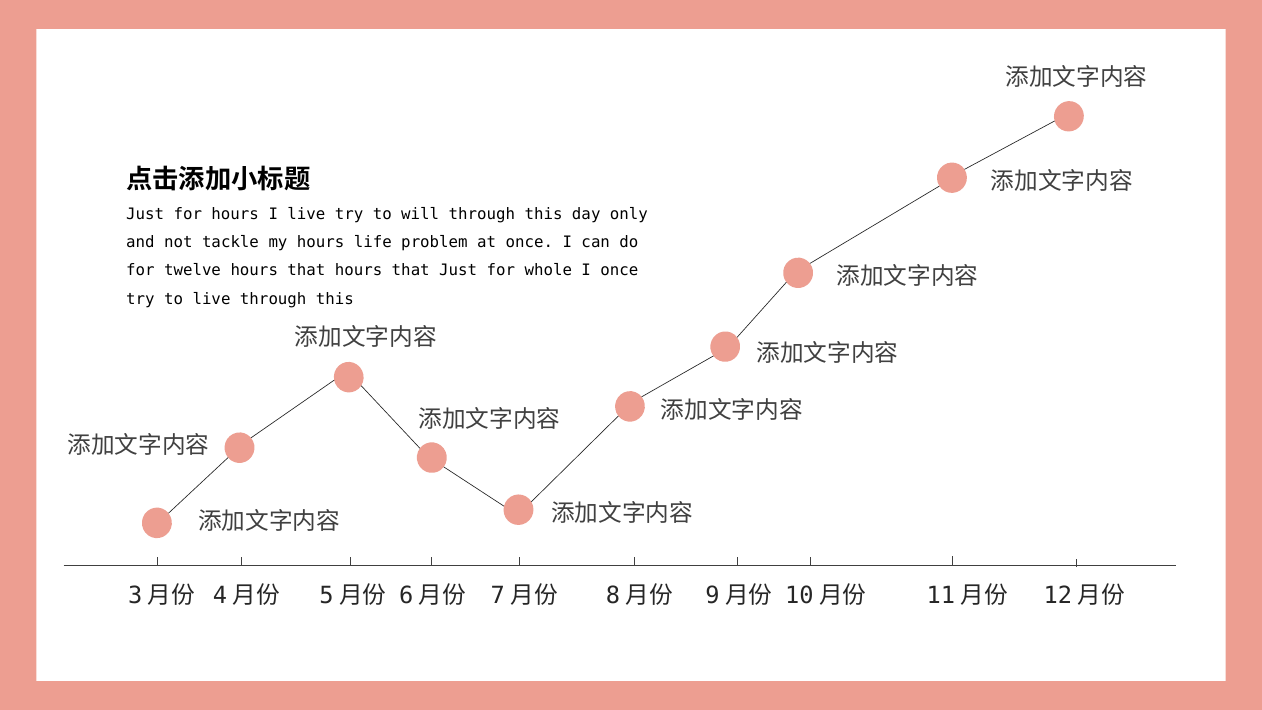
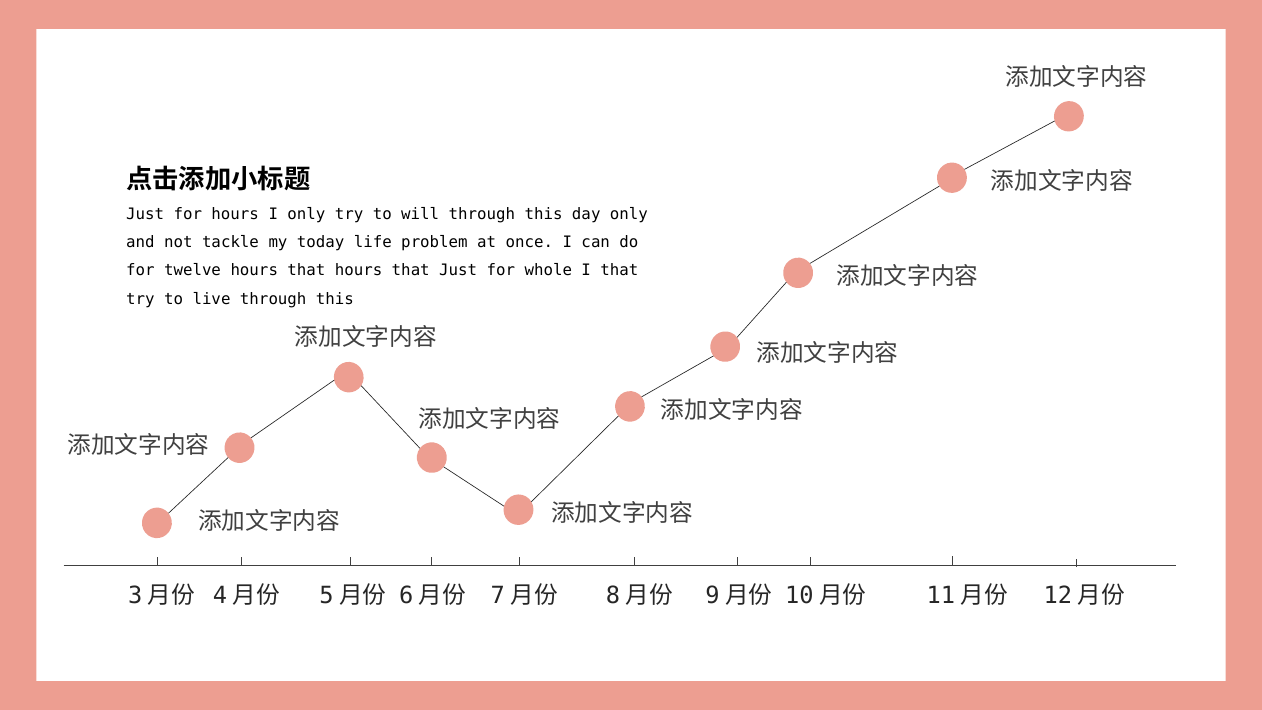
I live: live -> only (306, 214)
my hours: hours -> today (321, 242)
I once: once -> that (619, 271)
